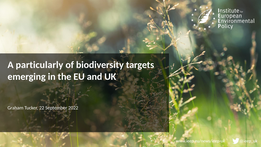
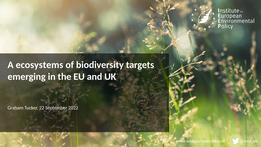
particularly: particularly -> ecosystems (39, 65)
